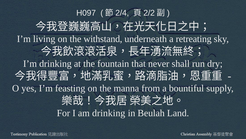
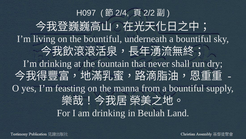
the withstand: withstand -> bountiful (103, 39)
underneath a retreating: retreating -> bountiful (194, 39)
